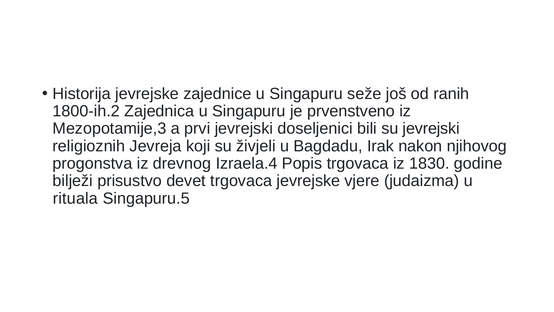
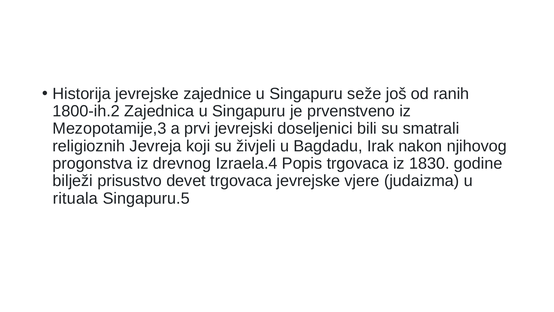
su jevrejski: jevrejski -> smatrali (431, 128)
